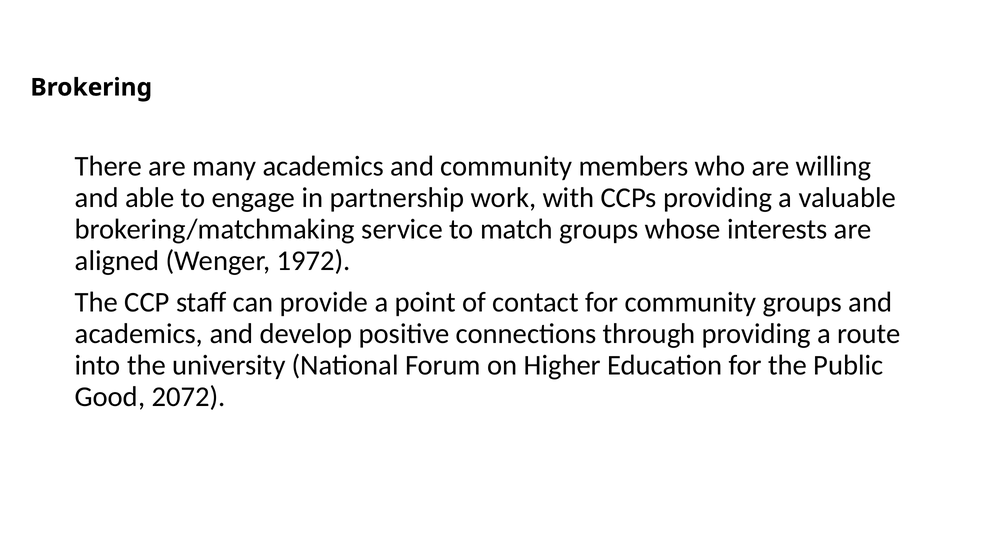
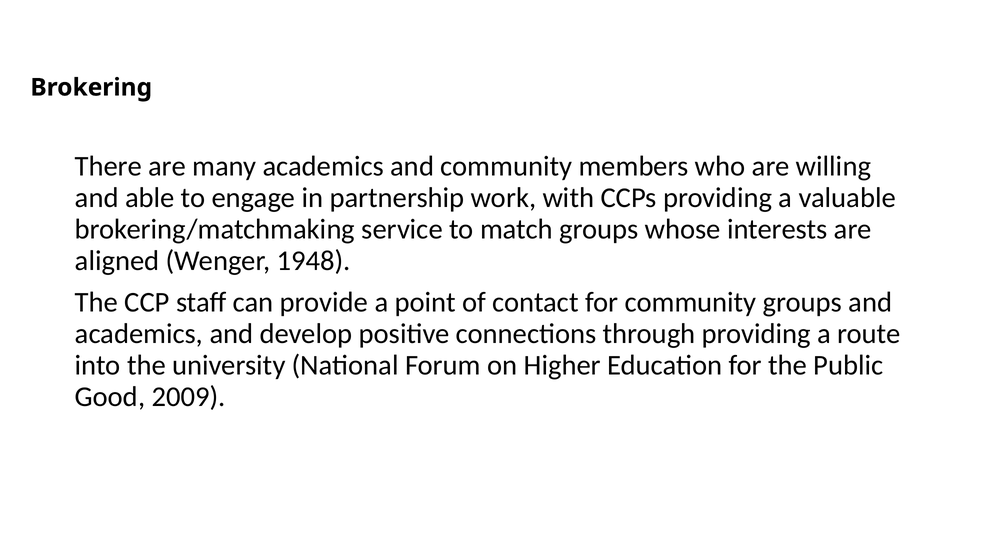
1972: 1972 -> 1948 (314, 261)
2072: 2072 -> 2009 (188, 397)
